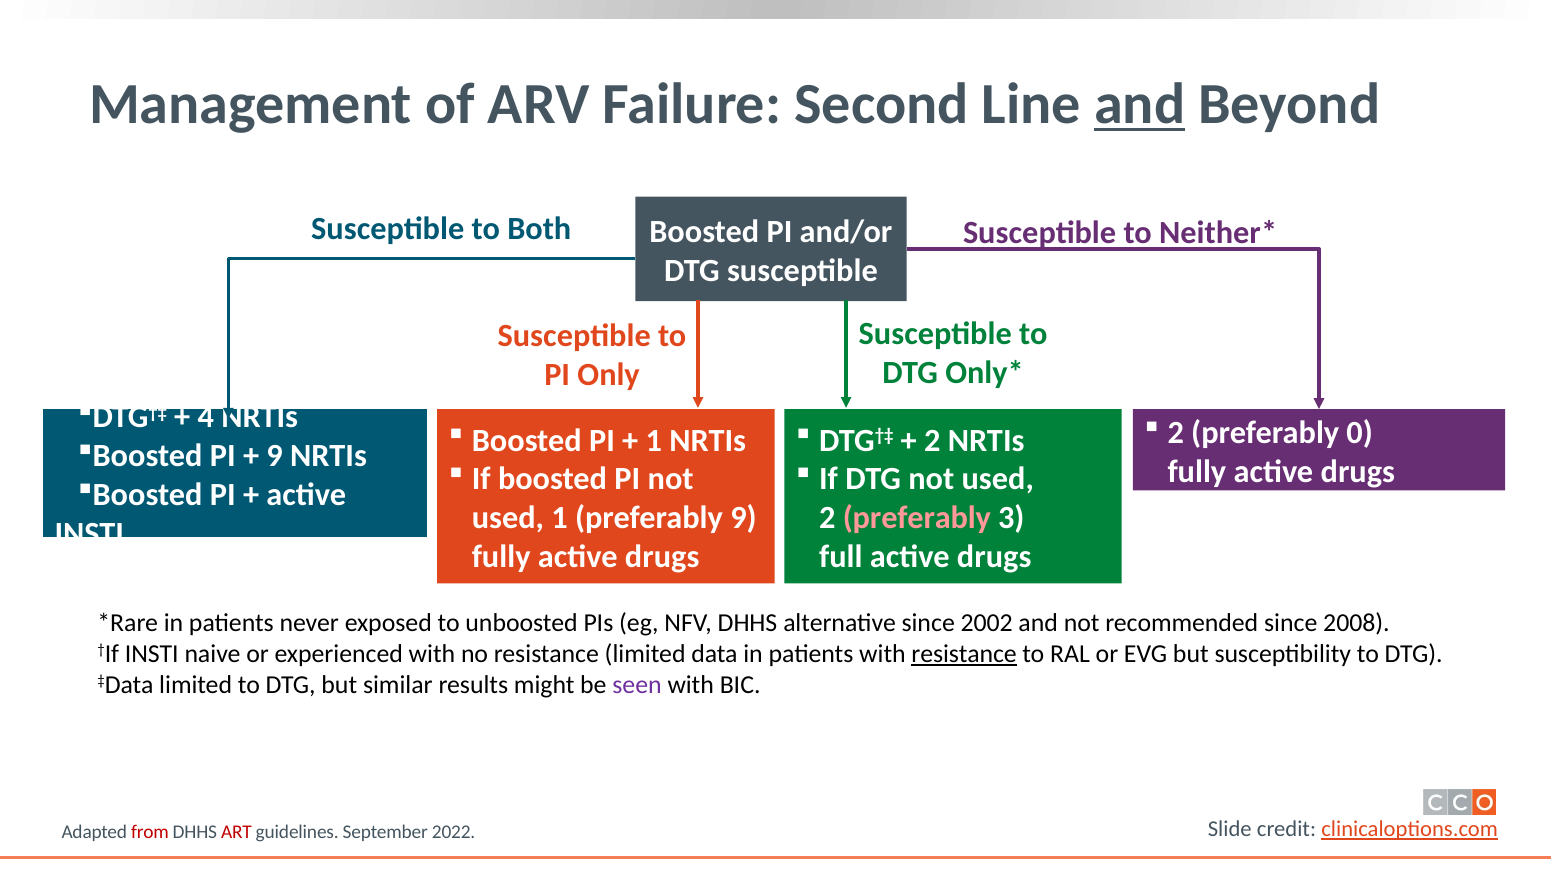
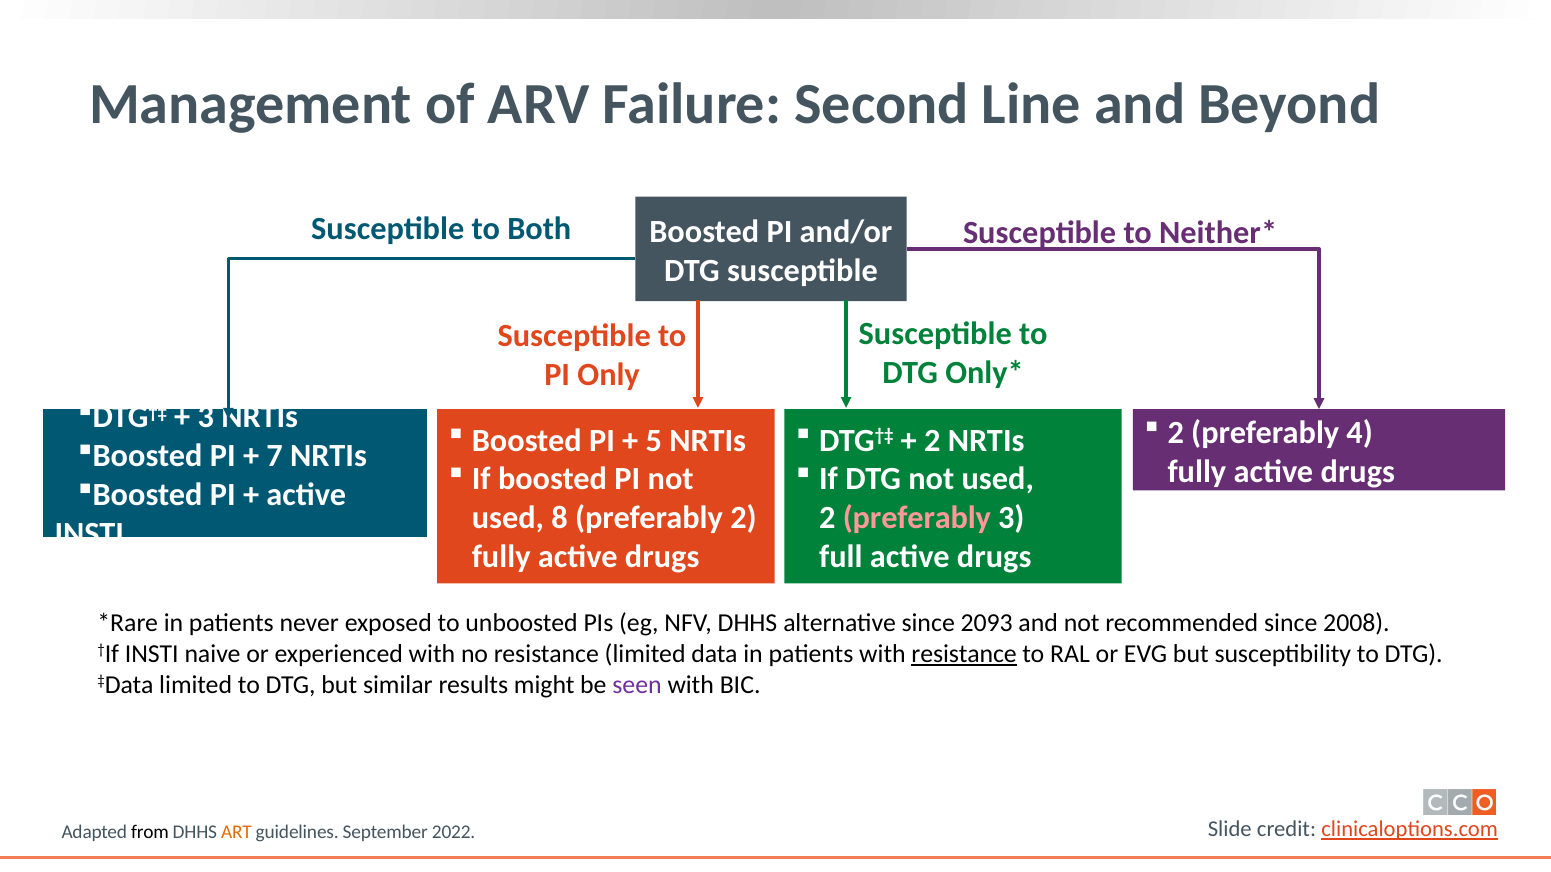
and underline: present -> none (1140, 105)
4: 4 -> 3 (206, 417)
0: 0 -> 4 (1360, 433)
1: 1 -> 5 (654, 441)
9: 9 -> 7 (275, 456)
used 1: 1 -> 8 (559, 518)
preferably 9: 9 -> 2 (744, 518)
2002: 2002 -> 2093 (987, 623)
from colour: red -> black (150, 833)
ART colour: red -> orange (237, 833)
